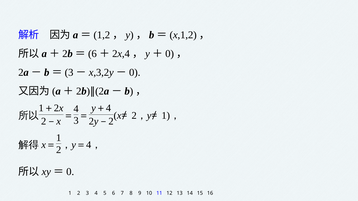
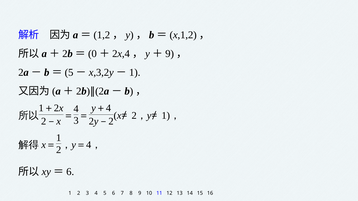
6: 6 -> 0 (92, 54)
0: 0 -> 9 (170, 54)
3: 3 -> 5 (69, 73)
0: 0 -> 1 (135, 73)
0: 0 -> 6 (70, 172)
